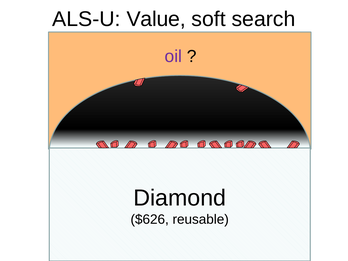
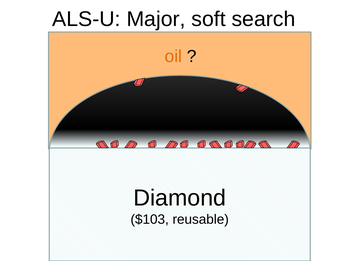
Value: Value -> Major (156, 19)
oil colour: purple -> orange (173, 56)
$626: $626 -> $103 (150, 219)
